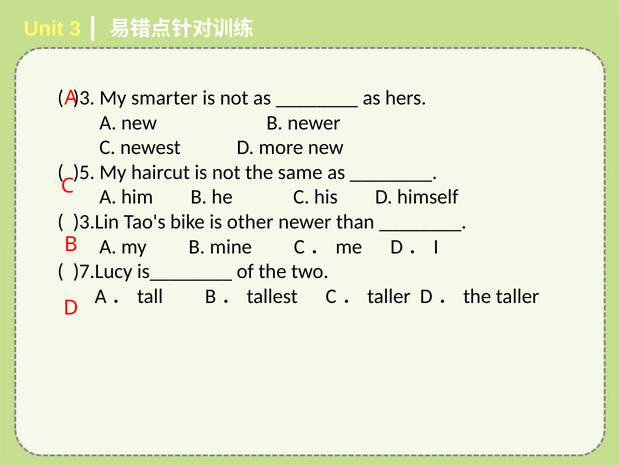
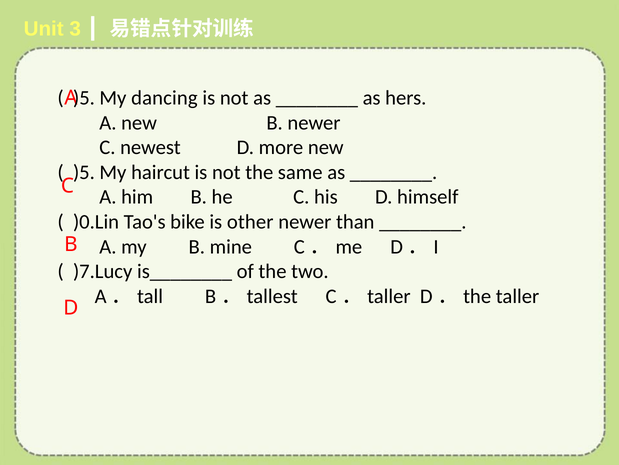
)3: )3 -> )5 (84, 98)
smarter: smarter -> dancing (164, 98)
)3.Lin: )3.Lin -> )0.Lin (96, 222)
